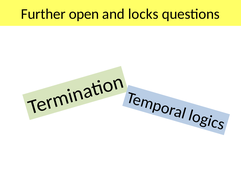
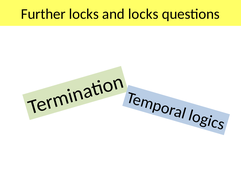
Further open: open -> locks (84, 14)
